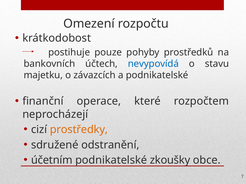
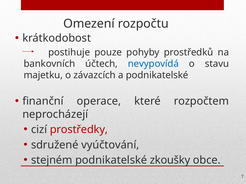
prostředky colour: orange -> red (79, 130)
odstranění: odstranění -> vyúčtování (110, 145)
účetním: účetním -> stejném (52, 161)
